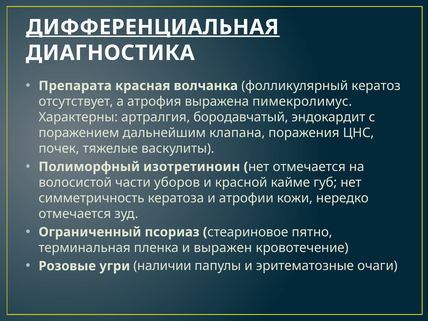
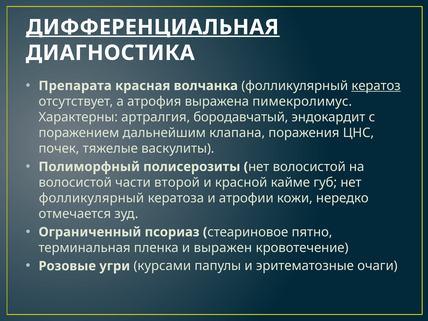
кератоз underline: none -> present (376, 86)
изотретиноин: изотретиноин -> полисерозиты (192, 167)
нет отмечается: отмечается -> волосистой (309, 167)
уборов: уборов -> второй (177, 182)
симметричность: симметричность -> фолликулярный (91, 198)
наличии: наличии -> курсами (162, 266)
